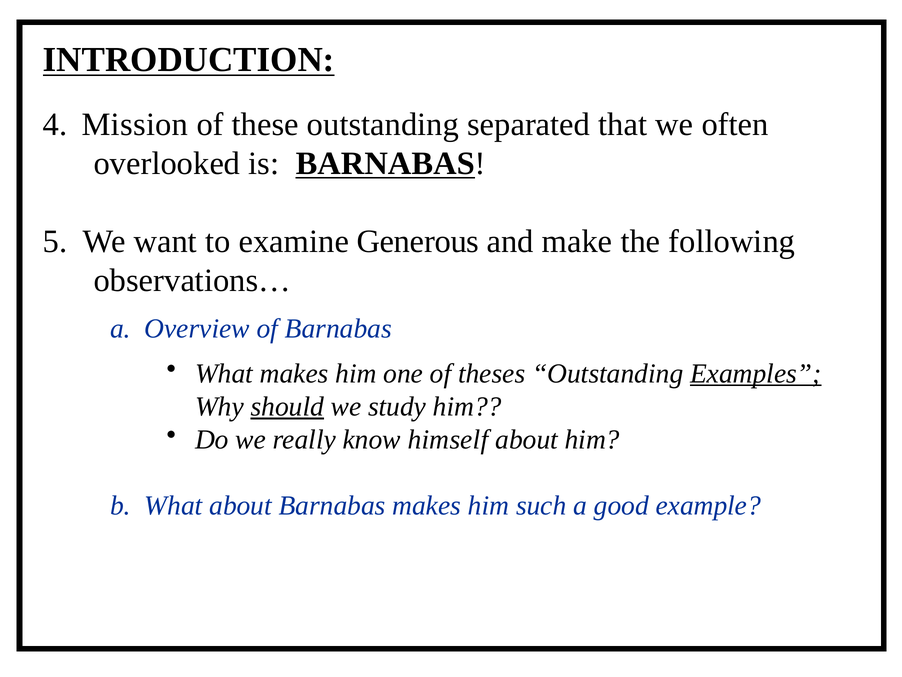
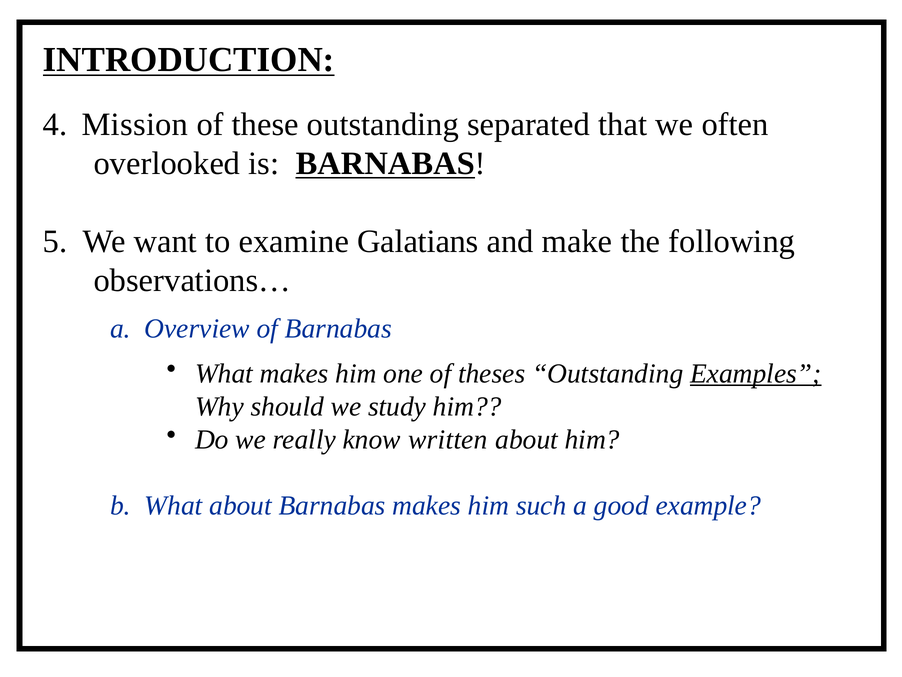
Generous: Generous -> Galatians (418, 241)
should underline: present -> none (287, 406)
himself: himself -> written (448, 439)
